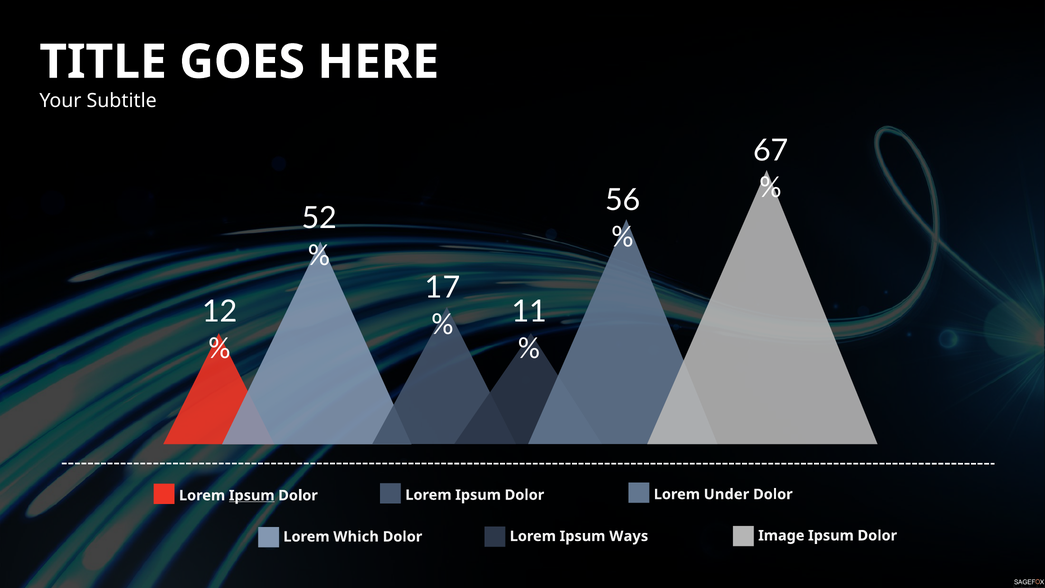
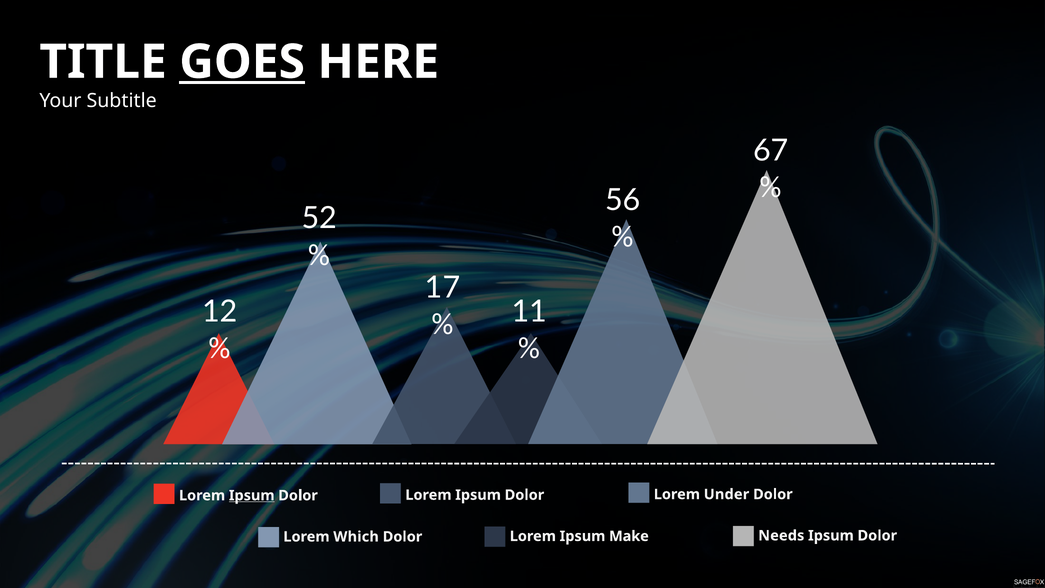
GOES underline: none -> present (242, 62)
Image: Image -> Needs (781, 535)
Ways: Ways -> Make (629, 536)
